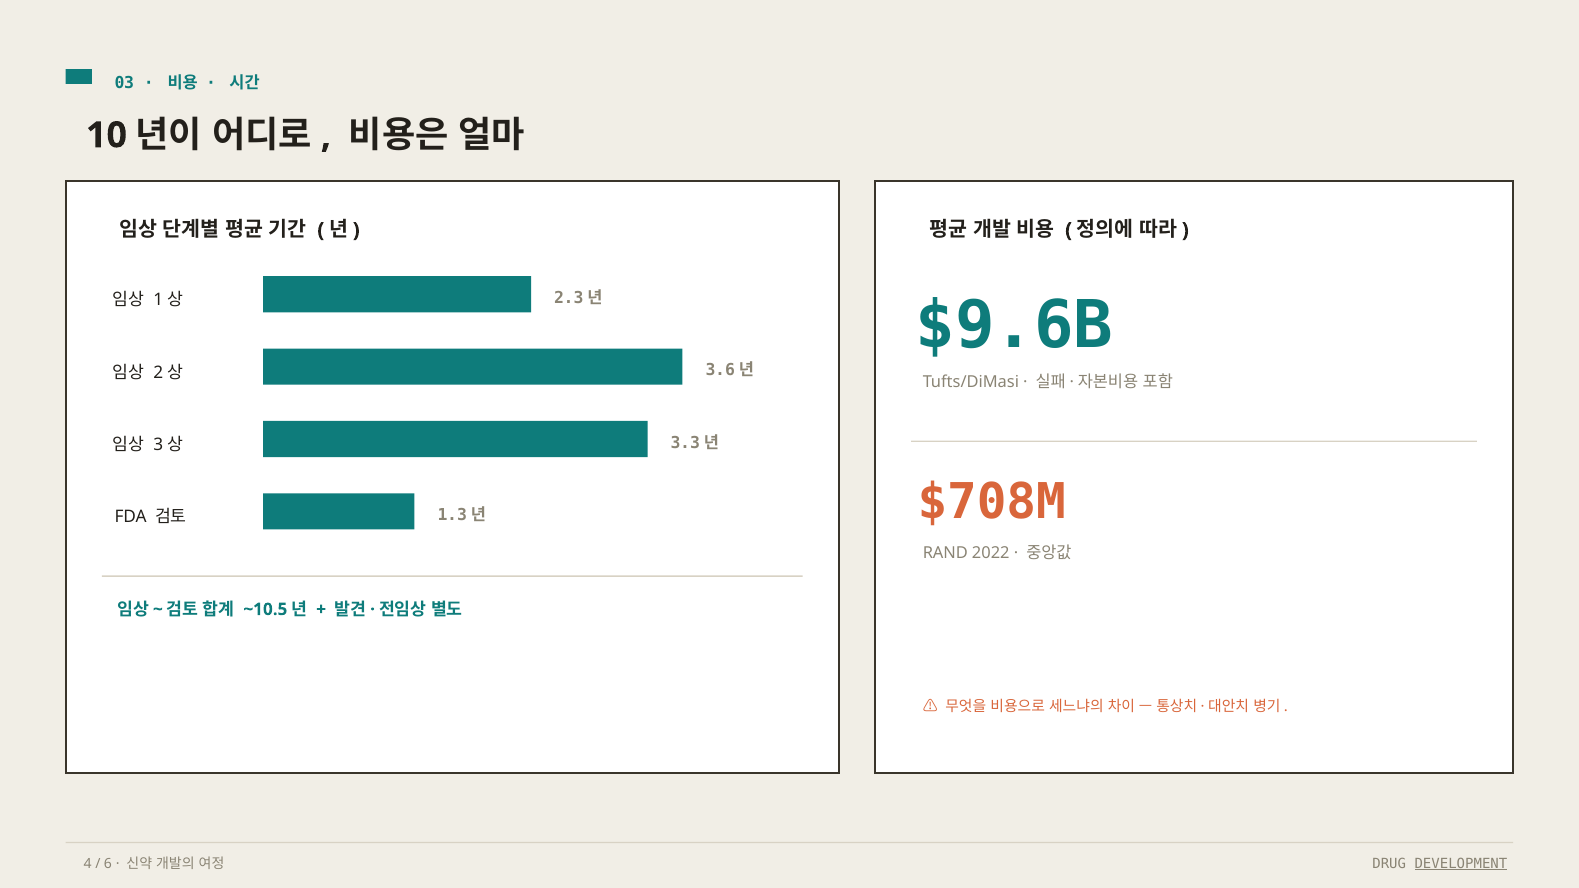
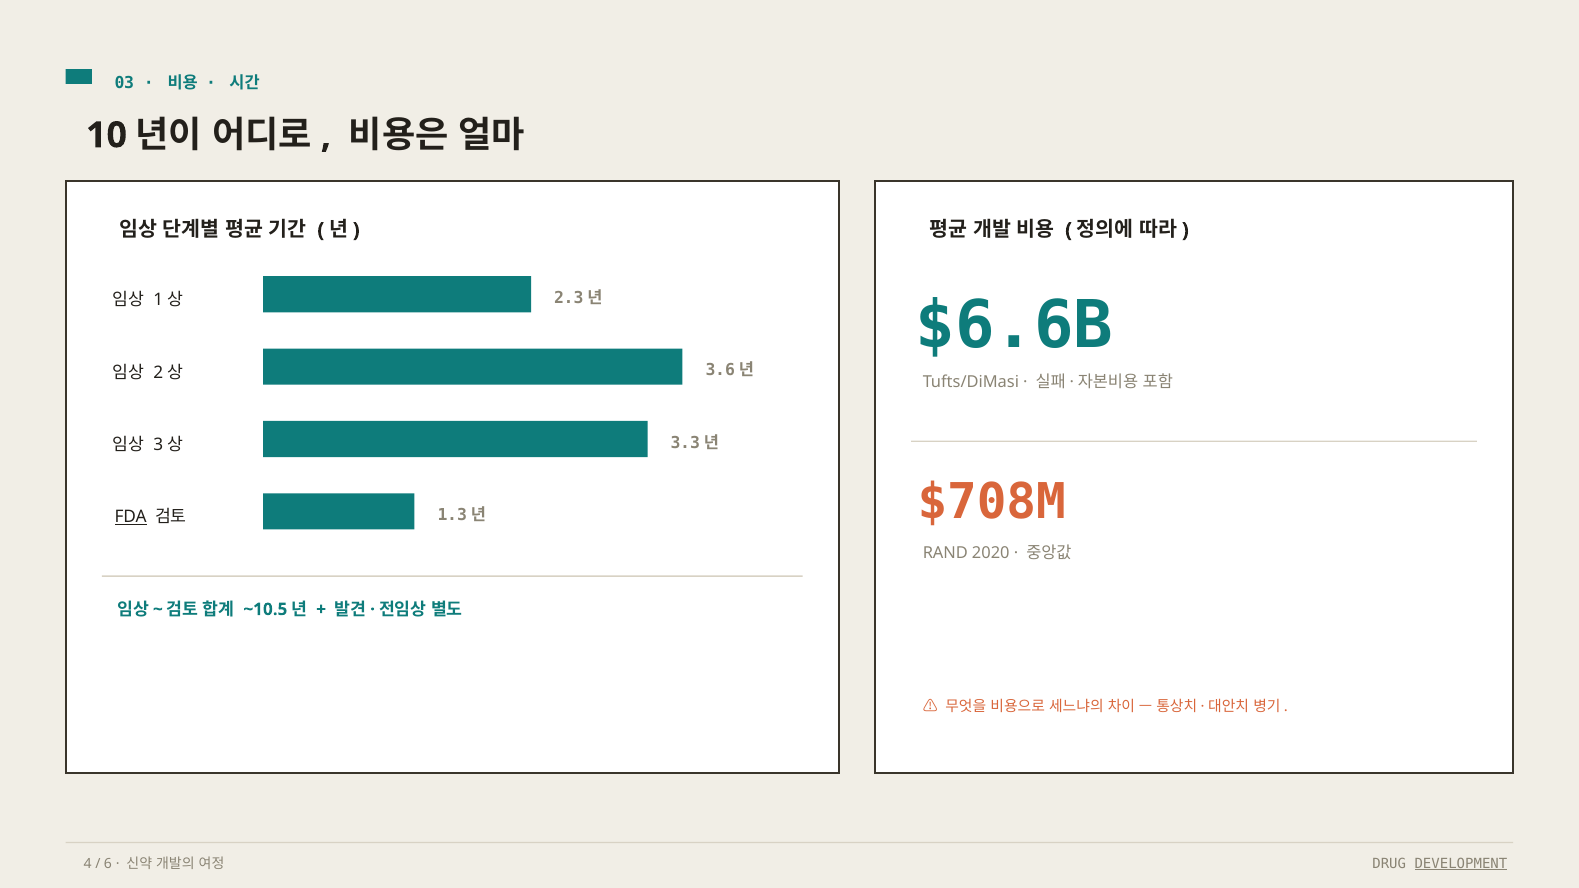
$9.6B: $9.6B -> $6.6B (1014, 326)
FDA underline: none -> present (131, 517)
2022: 2022 -> 2020 (991, 553)
